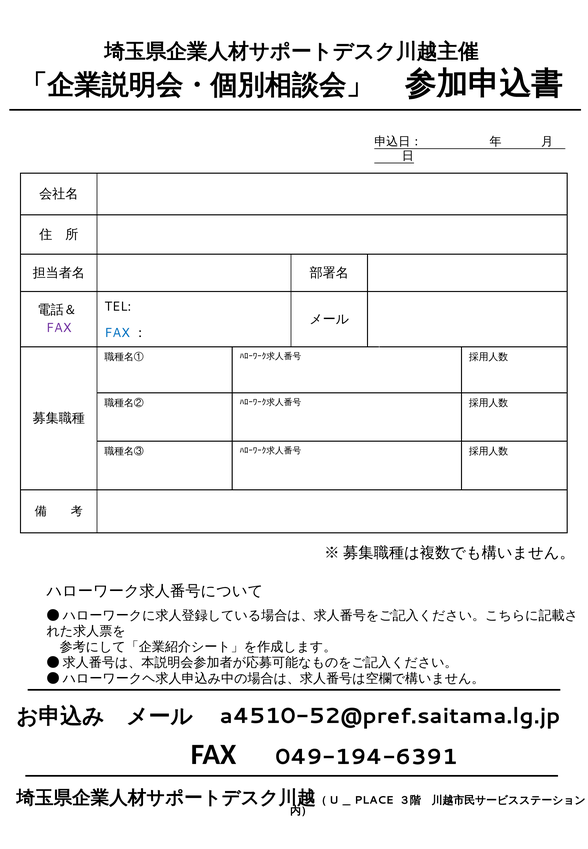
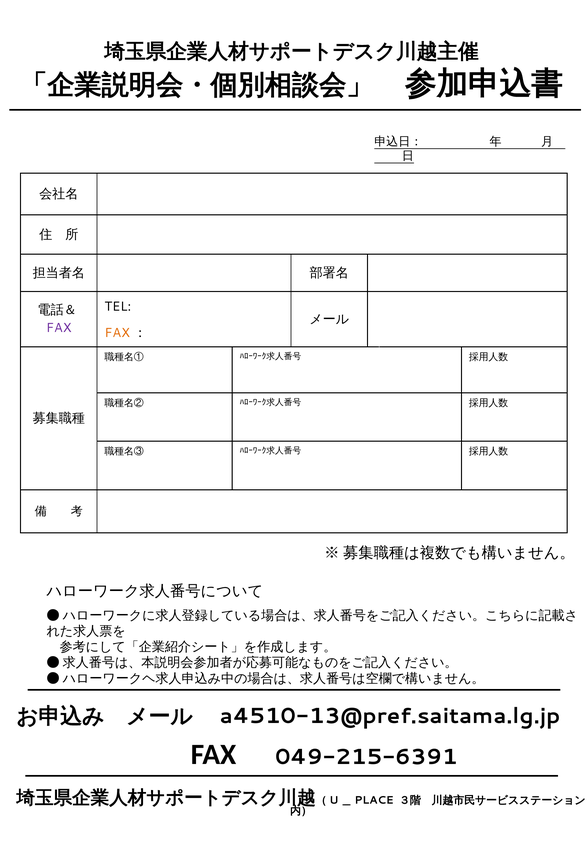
FAX colour: blue -> orange (117, 333)
a4510-52@pref.saitama.lg.jp: a4510-52@pref.saitama.lg.jp -> a4510-13@pref.saitama.lg.jp (390, 716)
049-194-6391: 049-194-6391 -> 049-215-6391 (366, 757)
